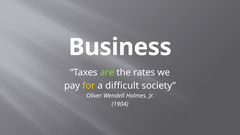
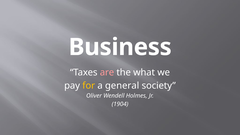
are colour: light green -> pink (107, 72)
rates: rates -> what (144, 72)
difficult: difficult -> general (122, 86)
